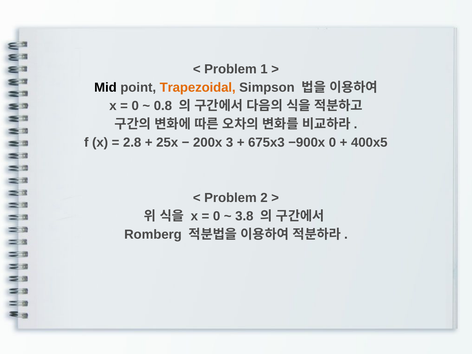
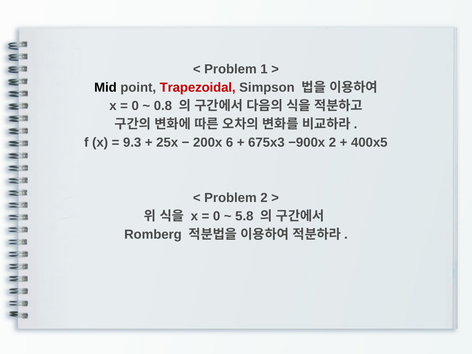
Trapezoidal colour: orange -> red (198, 88)
2.8: 2.8 -> 9.3 (132, 143)
3: 3 -> 6 (230, 143)
−900x 0: 0 -> 2 (332, 143)
3.8: 3.8 -> 5.8 (244, 216)
